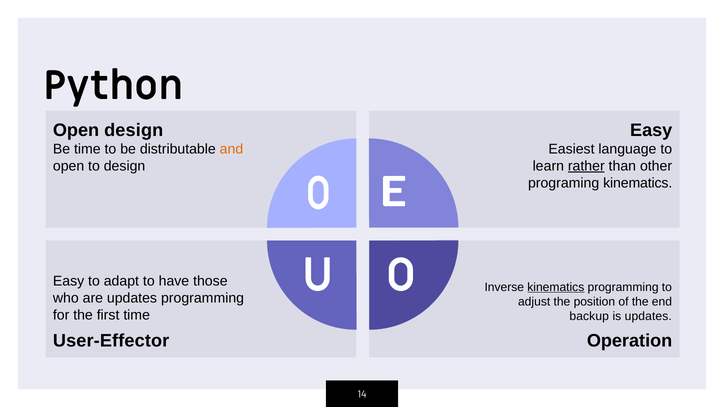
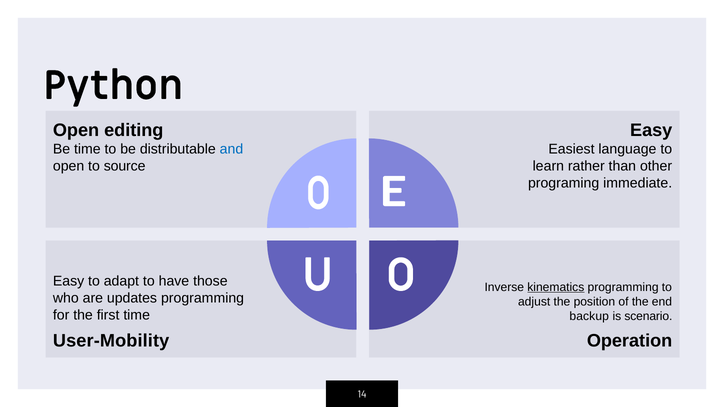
Open design: design -> editing (134, 130)
and colour: orange -> blue (231, 149)
to design: design -> source (125, 166)
rather underline: present -> none (586, 166)
programing kinematics: kinematics -> immediate (638, 183)
is updates: updates -> scenario (648, 316)
User-Effector: User-Effector -> User-Mobility (111, 341)
